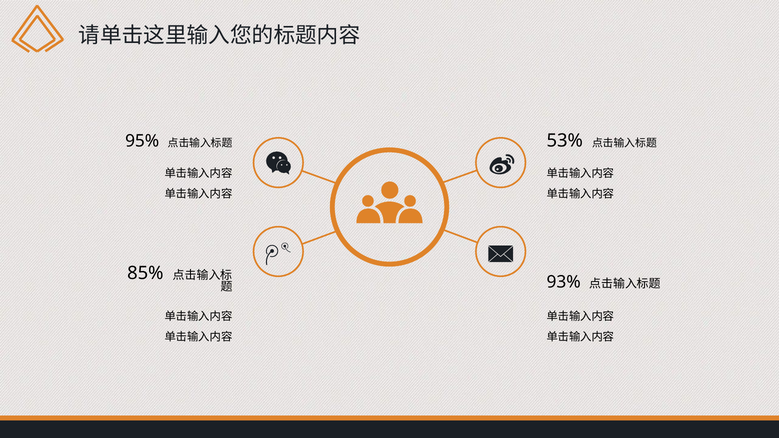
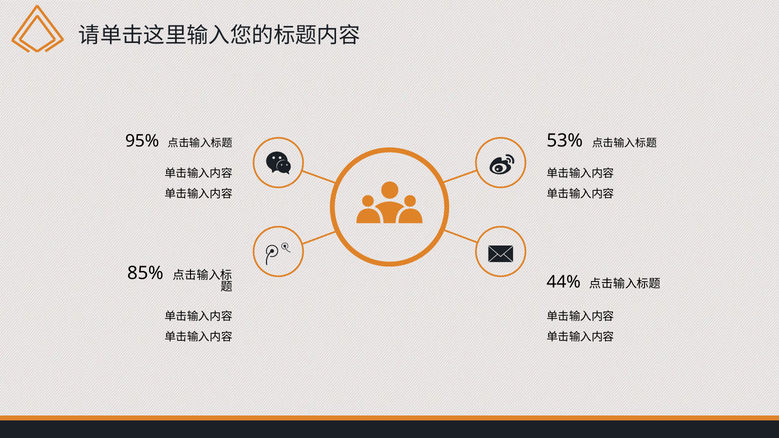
93%: 93% -> 44% (564, 282)
